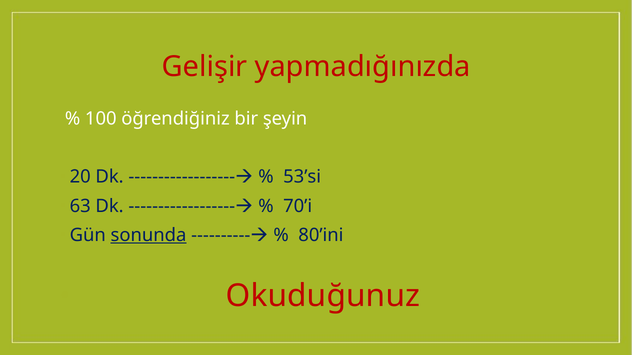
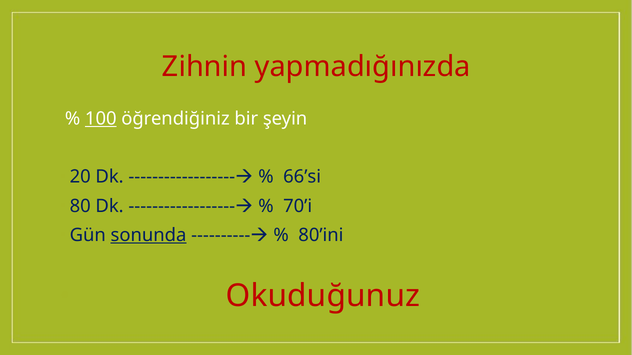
Gelişir: Gelişir -> Zihnin (205, 67)
100 underline: none -> present (101, 119)
53’si: 53’si -> 66’si (302, 177)
63: 63 -> 80 (80, 206)
